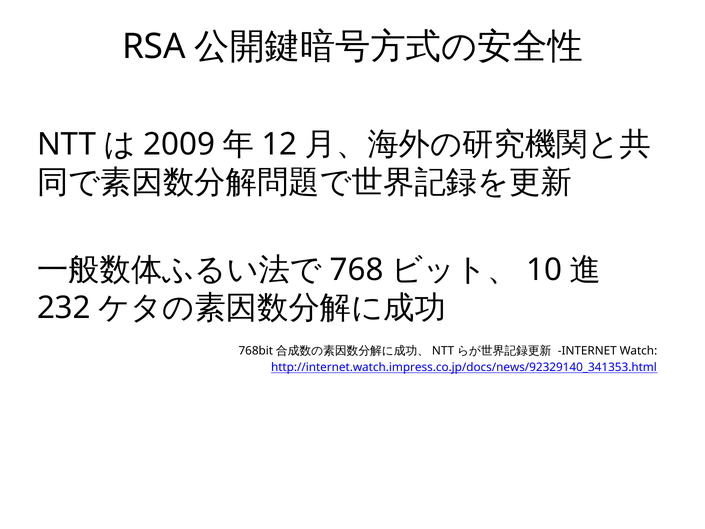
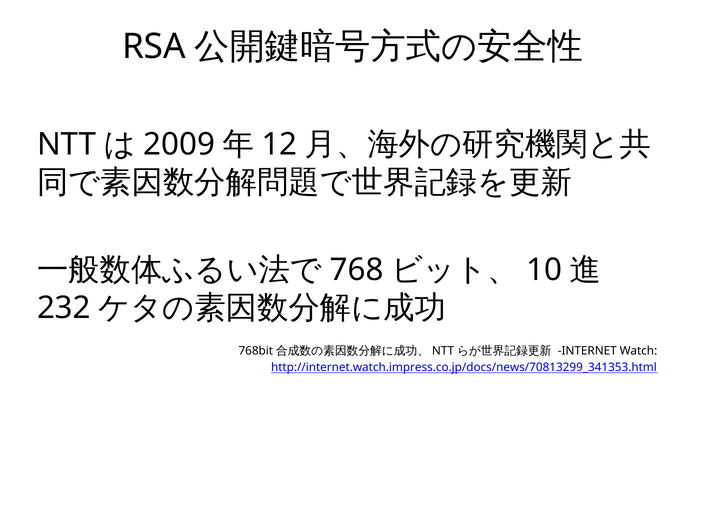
http://internet.watch.impress.co.jp/docs/news/92329140_341353.html: http://internet.watch.impress.co.jp/docs/news/92329140_341353.html -> http://internet.watch.impress.co.jp/docs/news/70813299_341353.html (464, 367)
